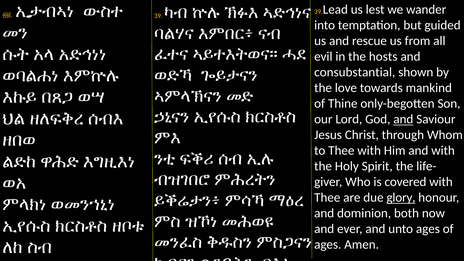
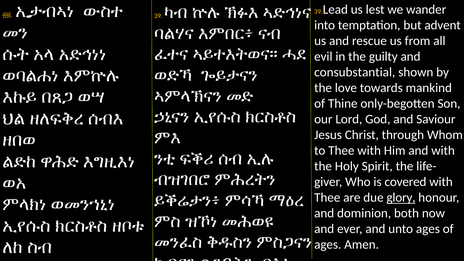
guided: guided -> advent (443, 25)
hosts: hosts -> guilty (383, 57)
and underline: present -> none (403, 119)
